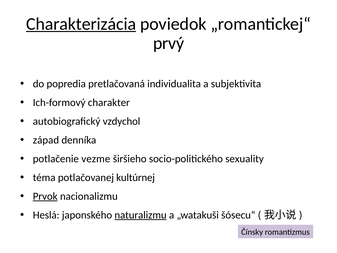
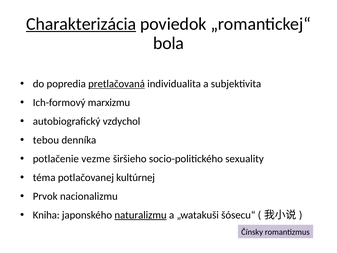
prvý: prvý -> bola (169, 43)
pretlačovaná underline: none -> present (117, 84)
charakter: charakter -> marxizmu (109, 102)
západ: západ -> tebou (46, 140)
Prvok underline: present -> none (45, 196)
Heslá: Heslá -> Kniha (46, 215)
